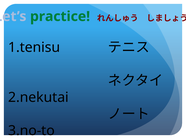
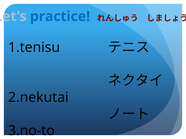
practice colour: green -> blue (60, 16)
